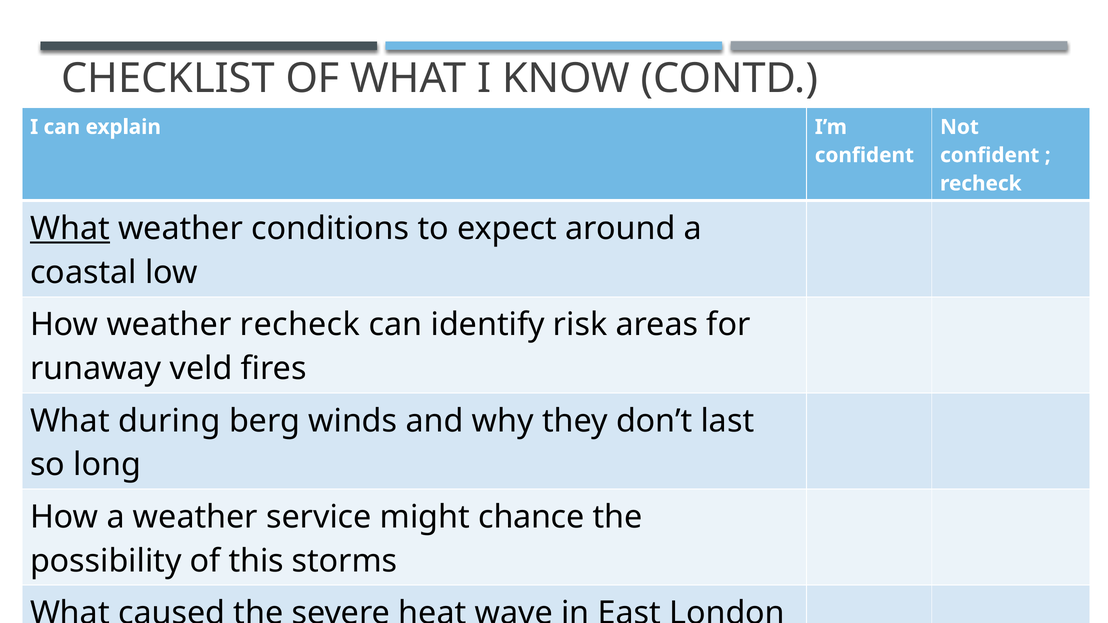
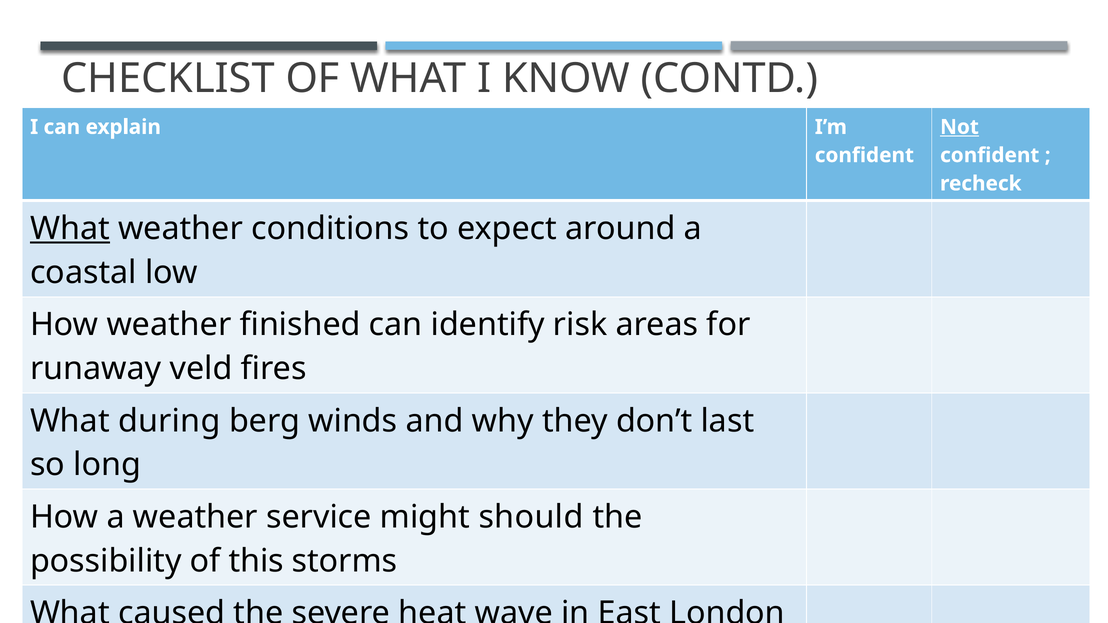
Not underline: none -> present (959, 127)
weather recheck: recheck -> finished (300, 325)
chance: chance -> should (531, 517)
